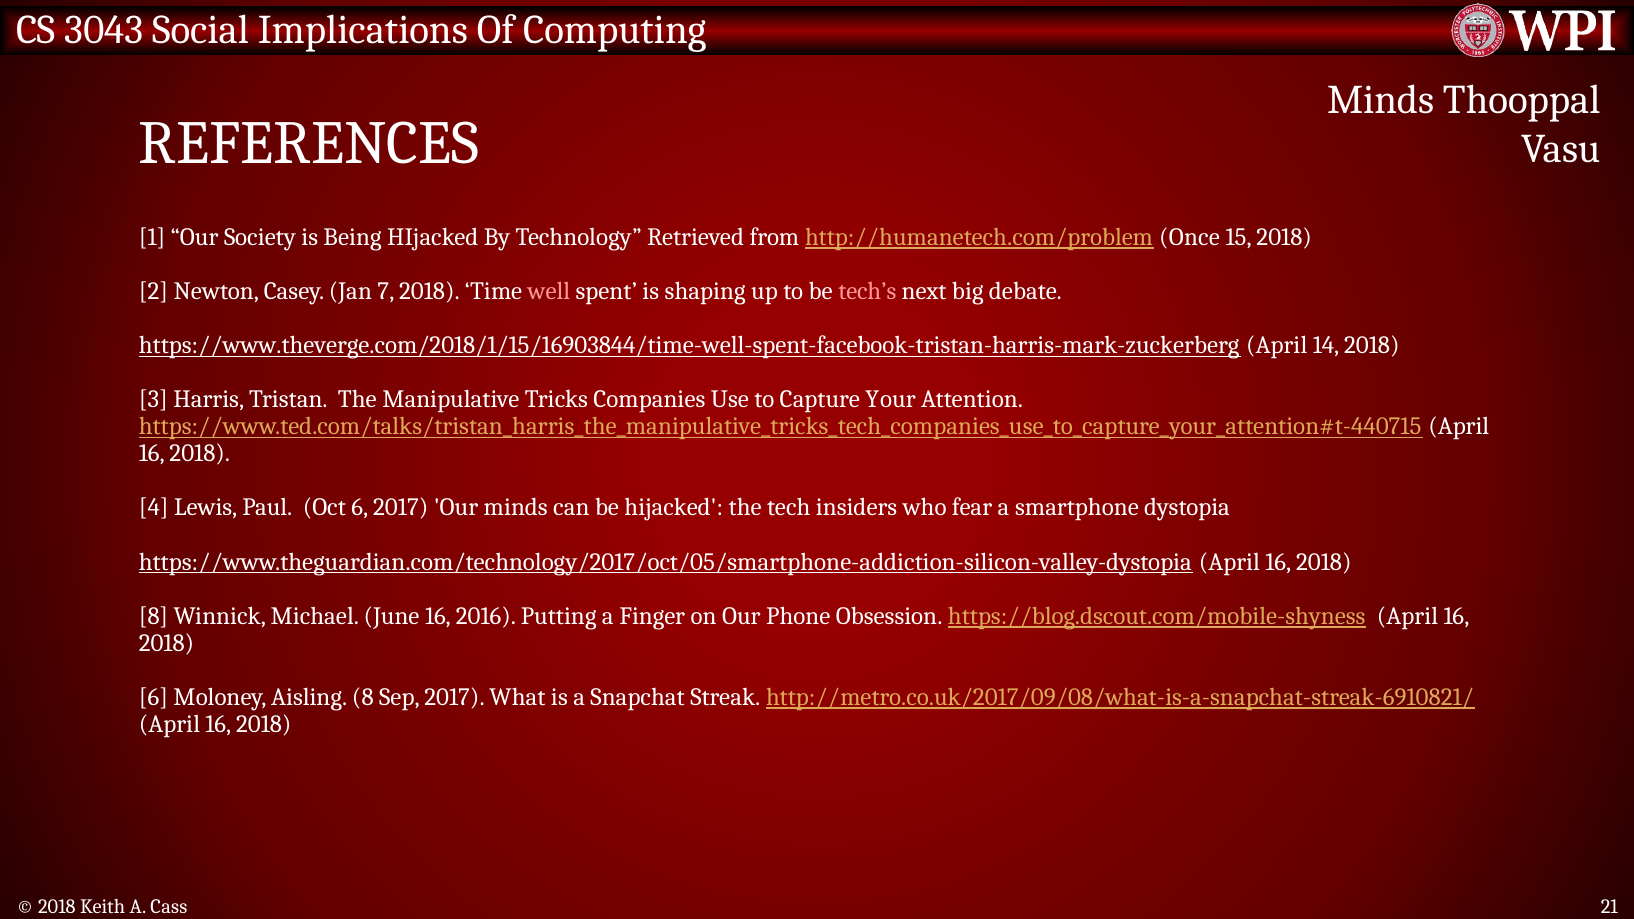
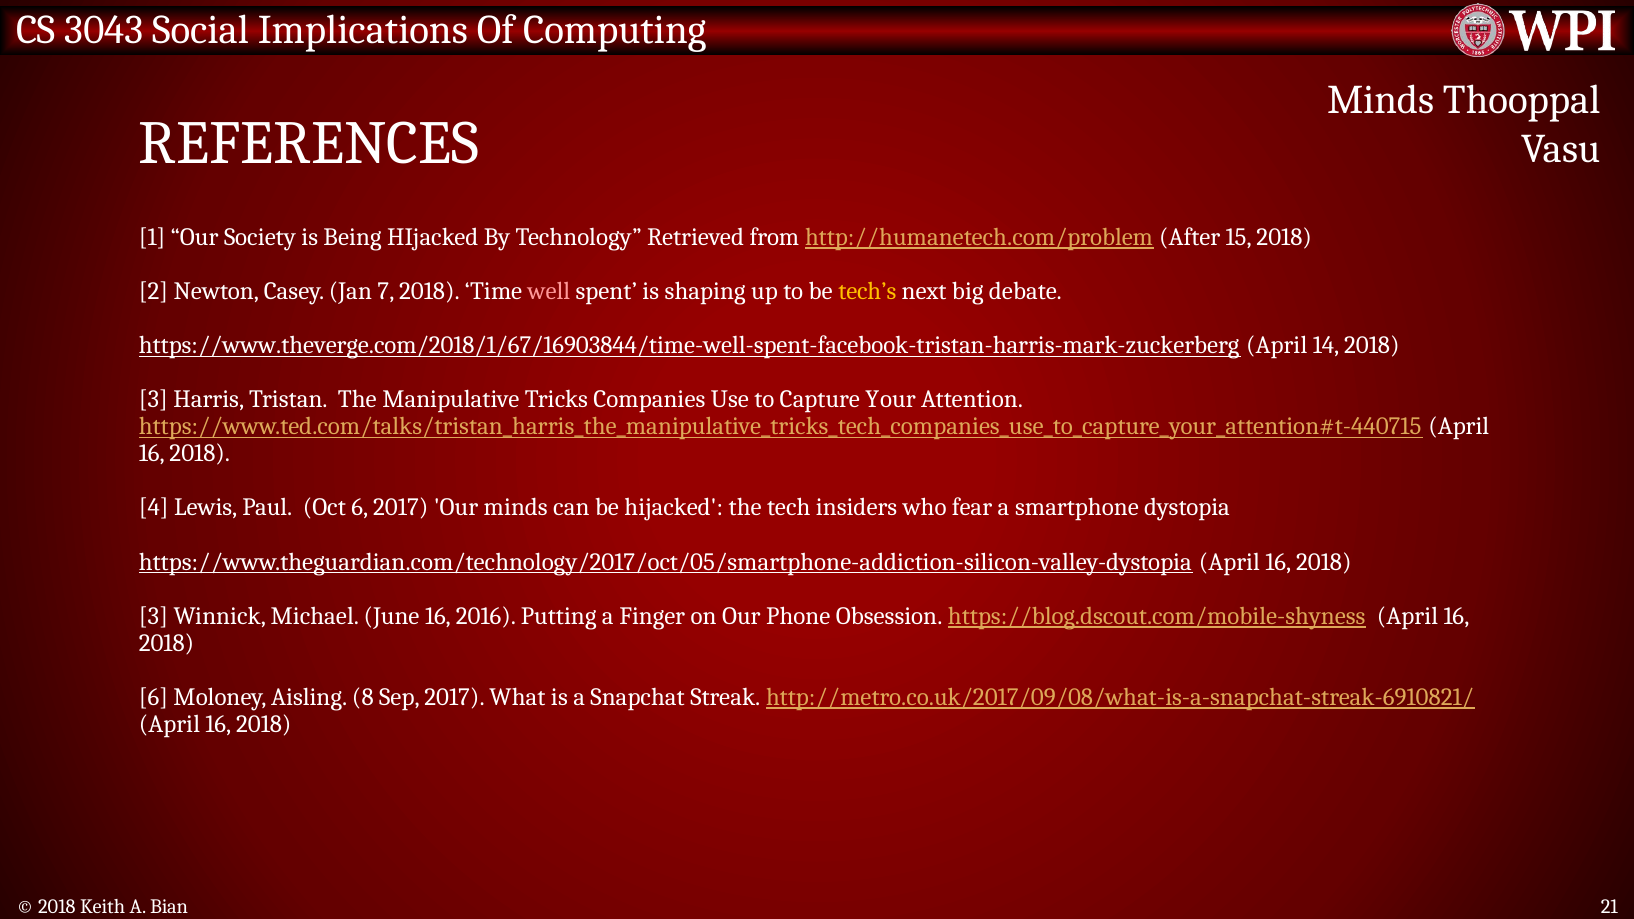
Once: Once -> After (1190, 237)
tech’s colour: pink -> yellow (867, 291)
https://www.theverge.com/2018/1/15/16903844/time-well-spent-facebook-tristan-harris-mark-zuckerberg: https://www.theverge.com/2018/1/15/16903844/time-well-spent-facebook-tristan-harris-mark-zuckerberg -> https://www.theverge.com/2018/1/67/16903844/time-well-spent-facebook-tristan-harris-mark-zuckerberg (689, 345)
8: 8 -> 3 (153, 616)
Cass: Cass -> Bian (169, 907)
